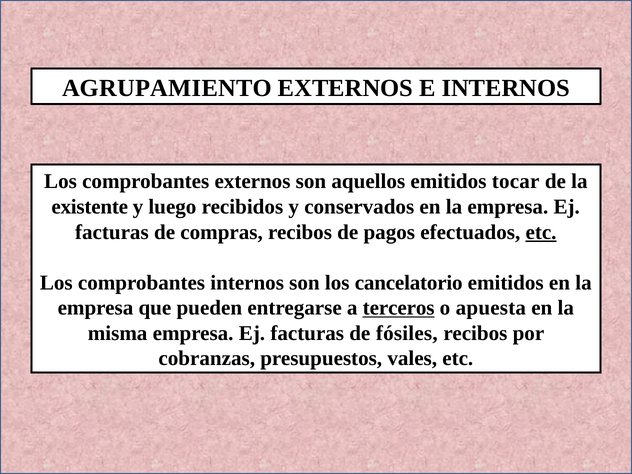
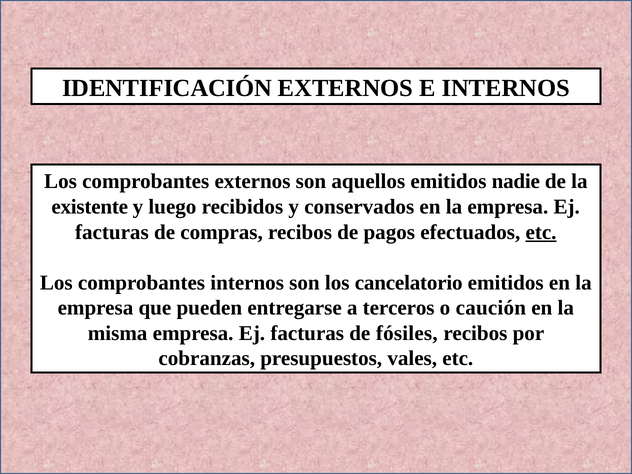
AGRUPAMIENTO: AGRUPAMIENTO -> IDENTIFICACIÓN (167, 88)
tocar: tocar -> nadie (516, 182)
terceros underline: present -> none (399, 308)
apuesta: apuesta -> caución (491, 308)
